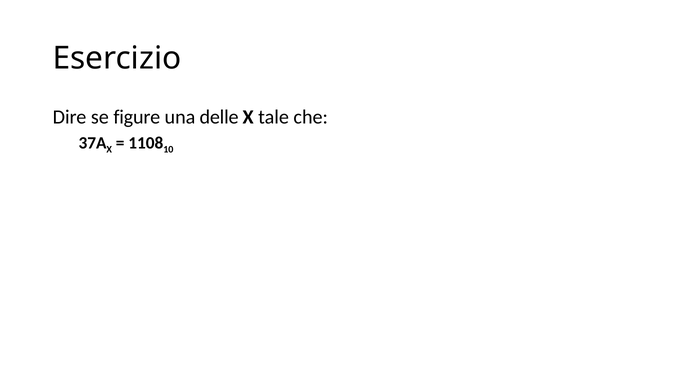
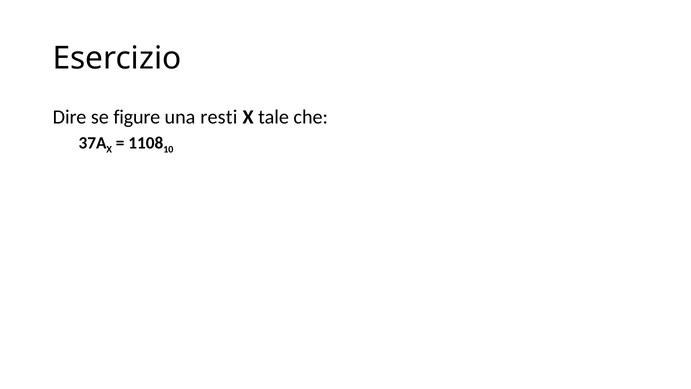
delle: delle -> resti (219, 117)
